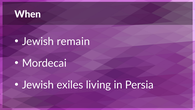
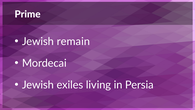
When: When -> Prime (28, 14)
